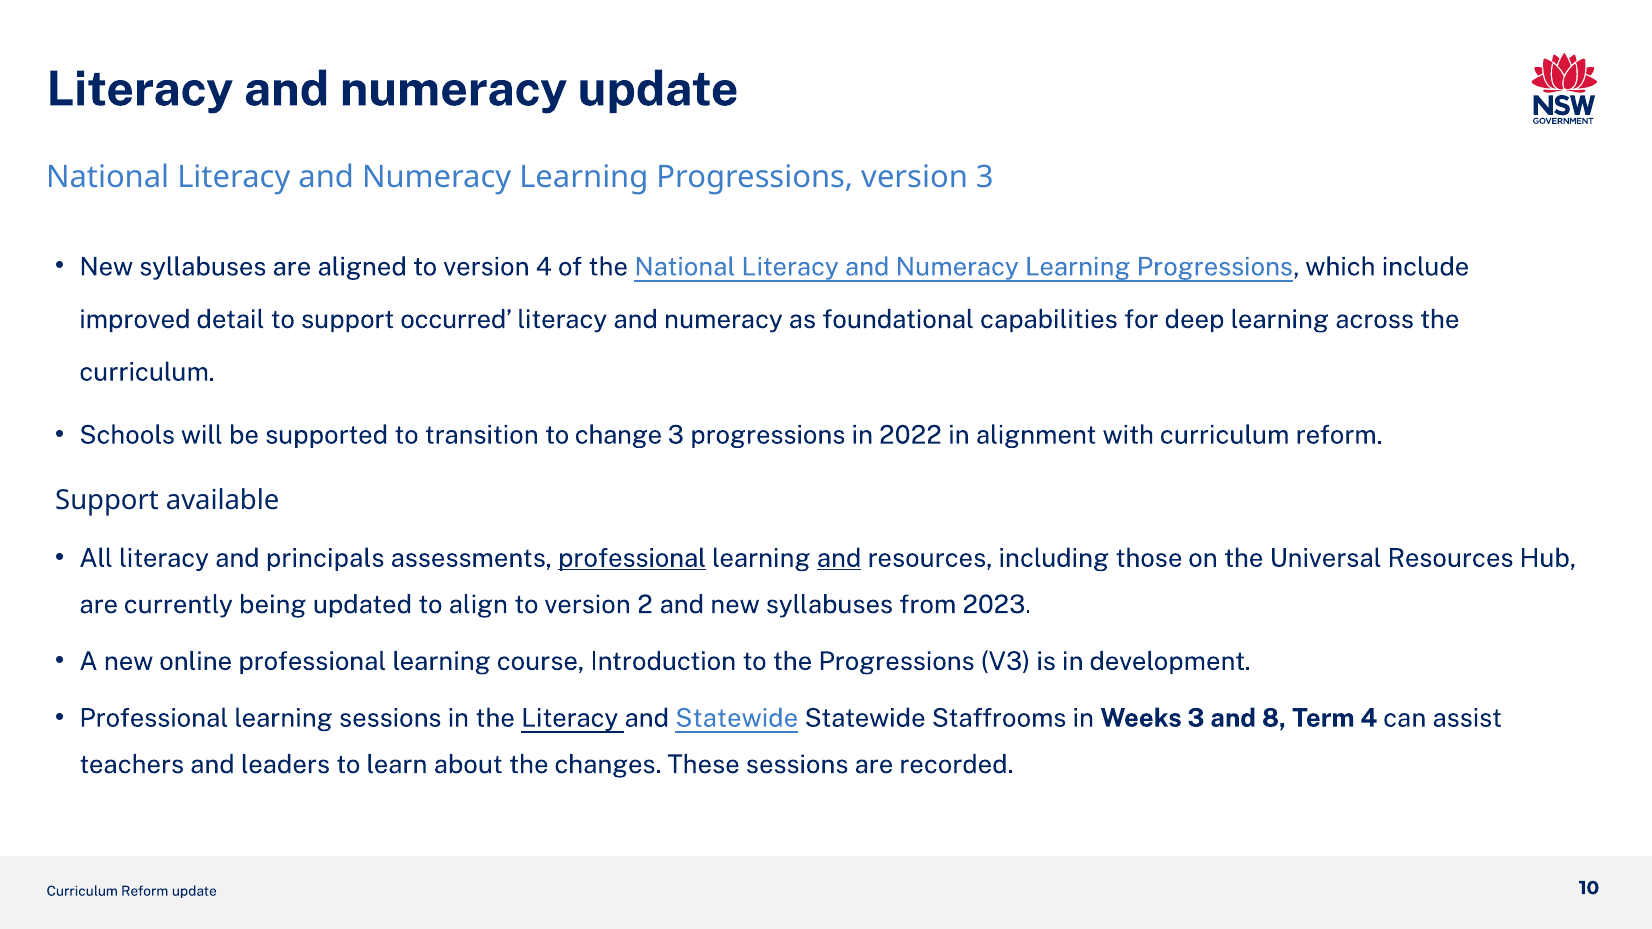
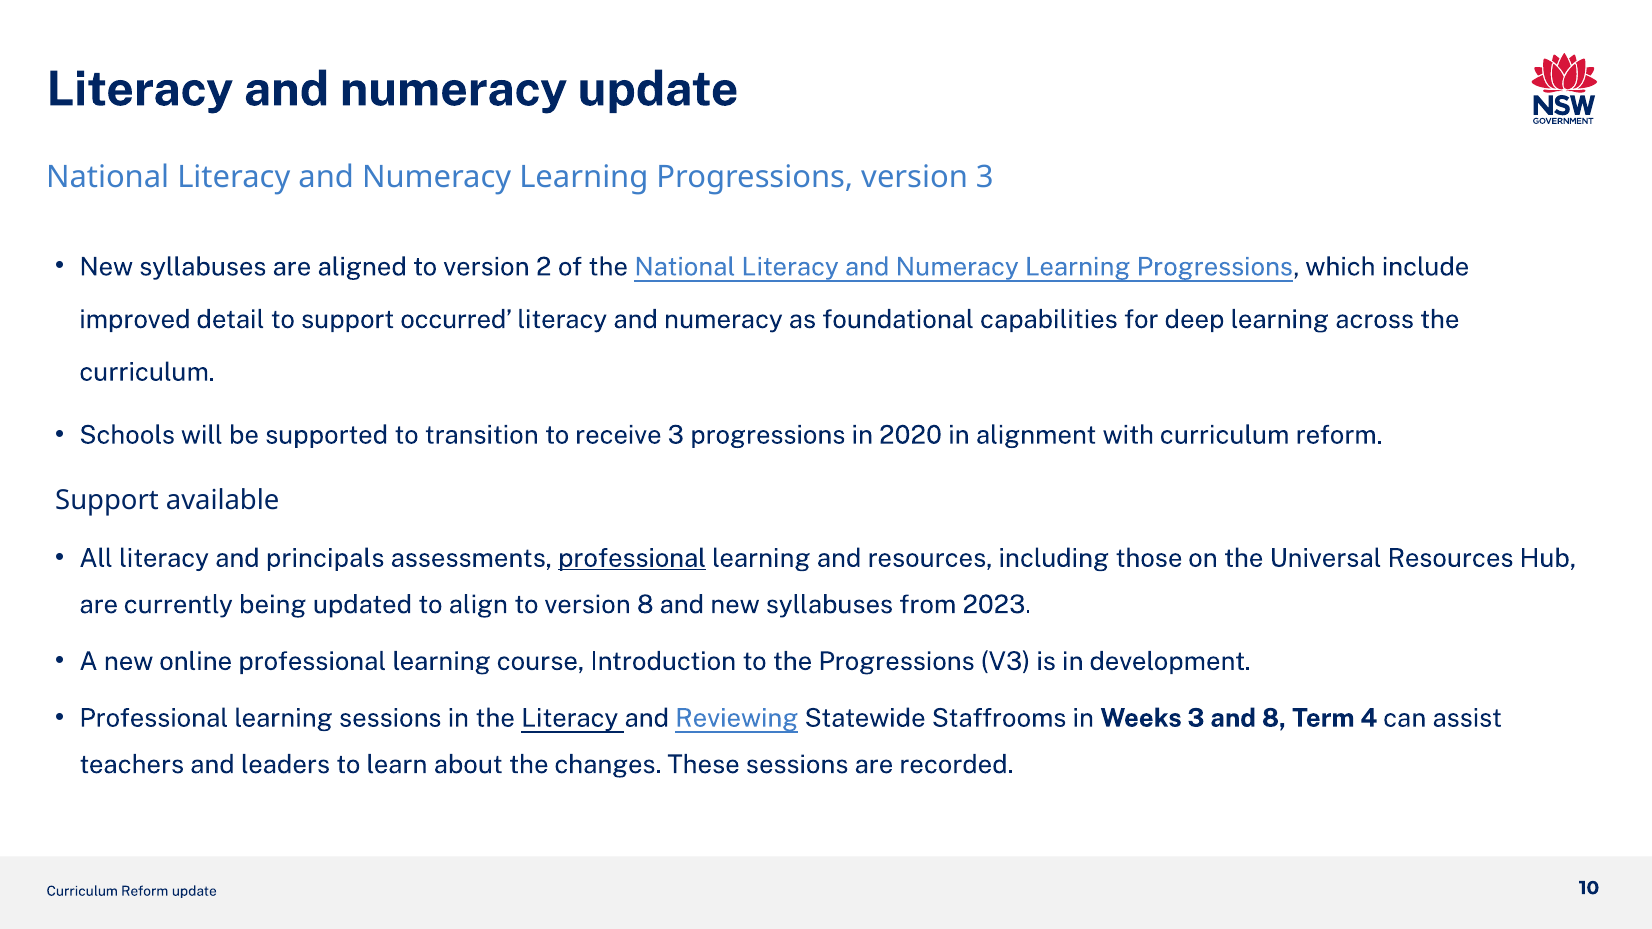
version 4: 4 -> 2 (544, 267)
change: change -> receive (618, 435)
2022: 2022 -> 2020 (911, 435)
and underline: present -> none (839, 558)
version 2: 2 -> 8 (645, 605)
and Statewide: Statewide -> Reviewing (737, 718)
